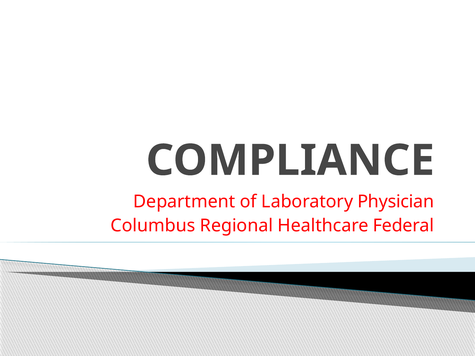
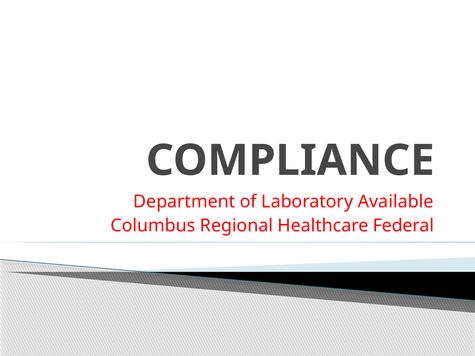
Physician: Physician -> Available (396, 202)
